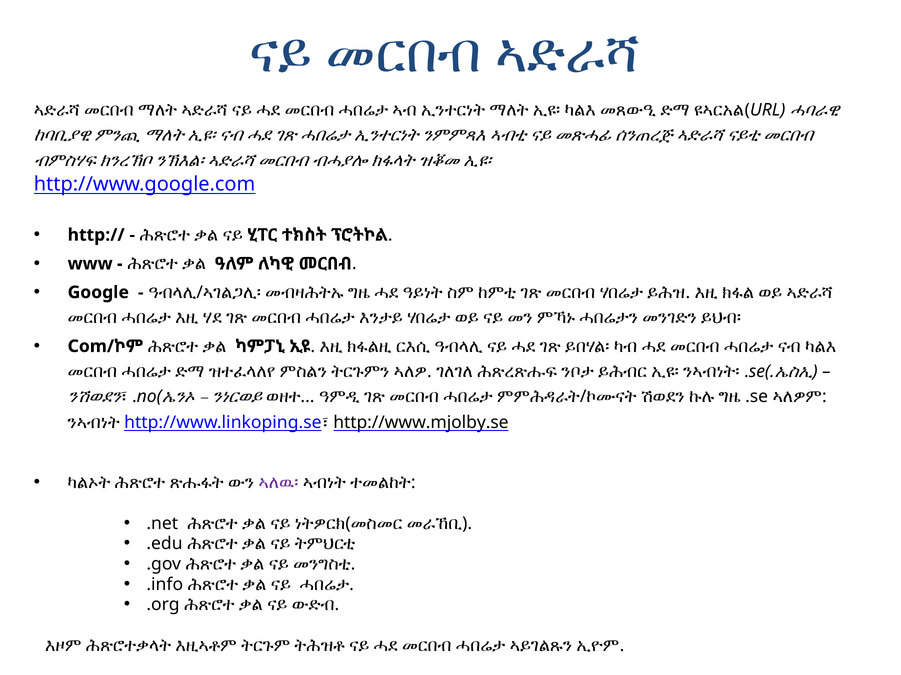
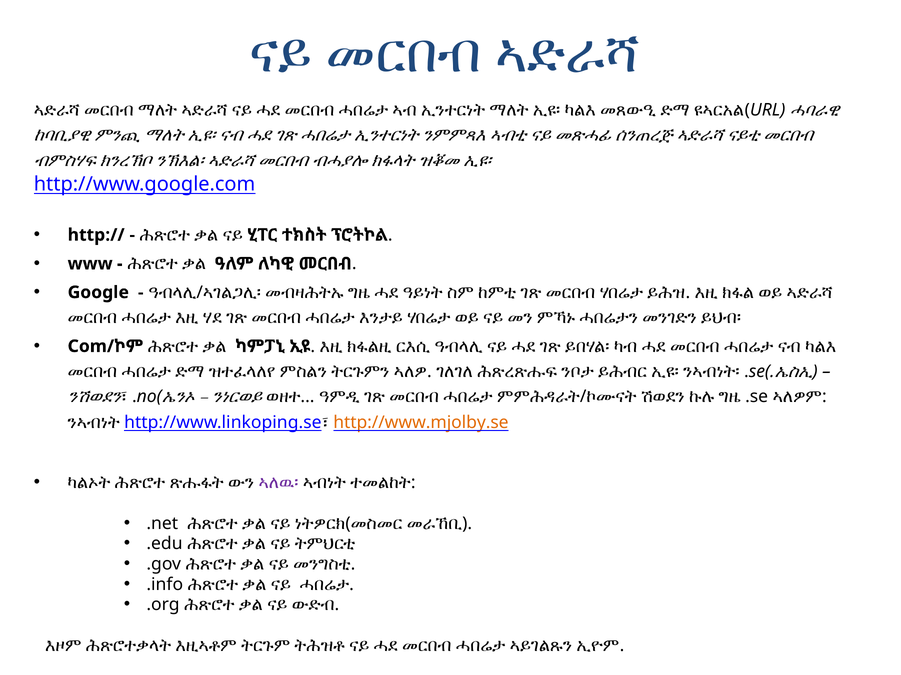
http://www.mjolby.se colour: black -> orange (421, 423)
